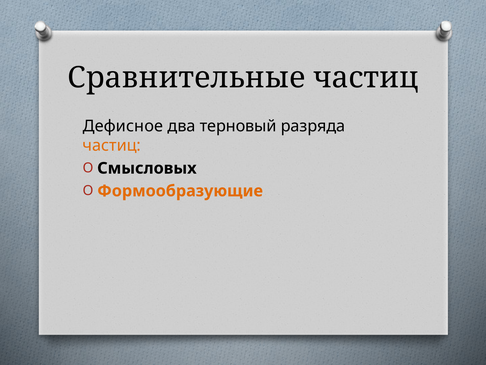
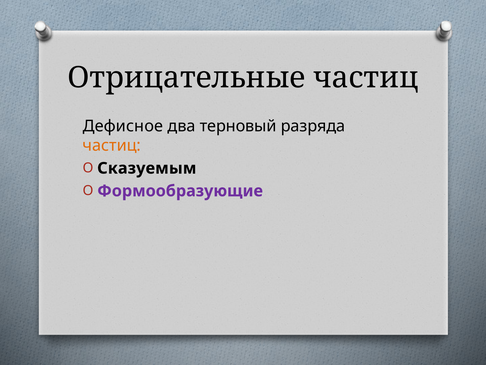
Сравнительные: Сравнительные -> Отрицательные (186, 77)
Смысловых: Смысловых -> Сказуемым (147, 168)
Формообразующие colour: orange -> purple (180, 191)
